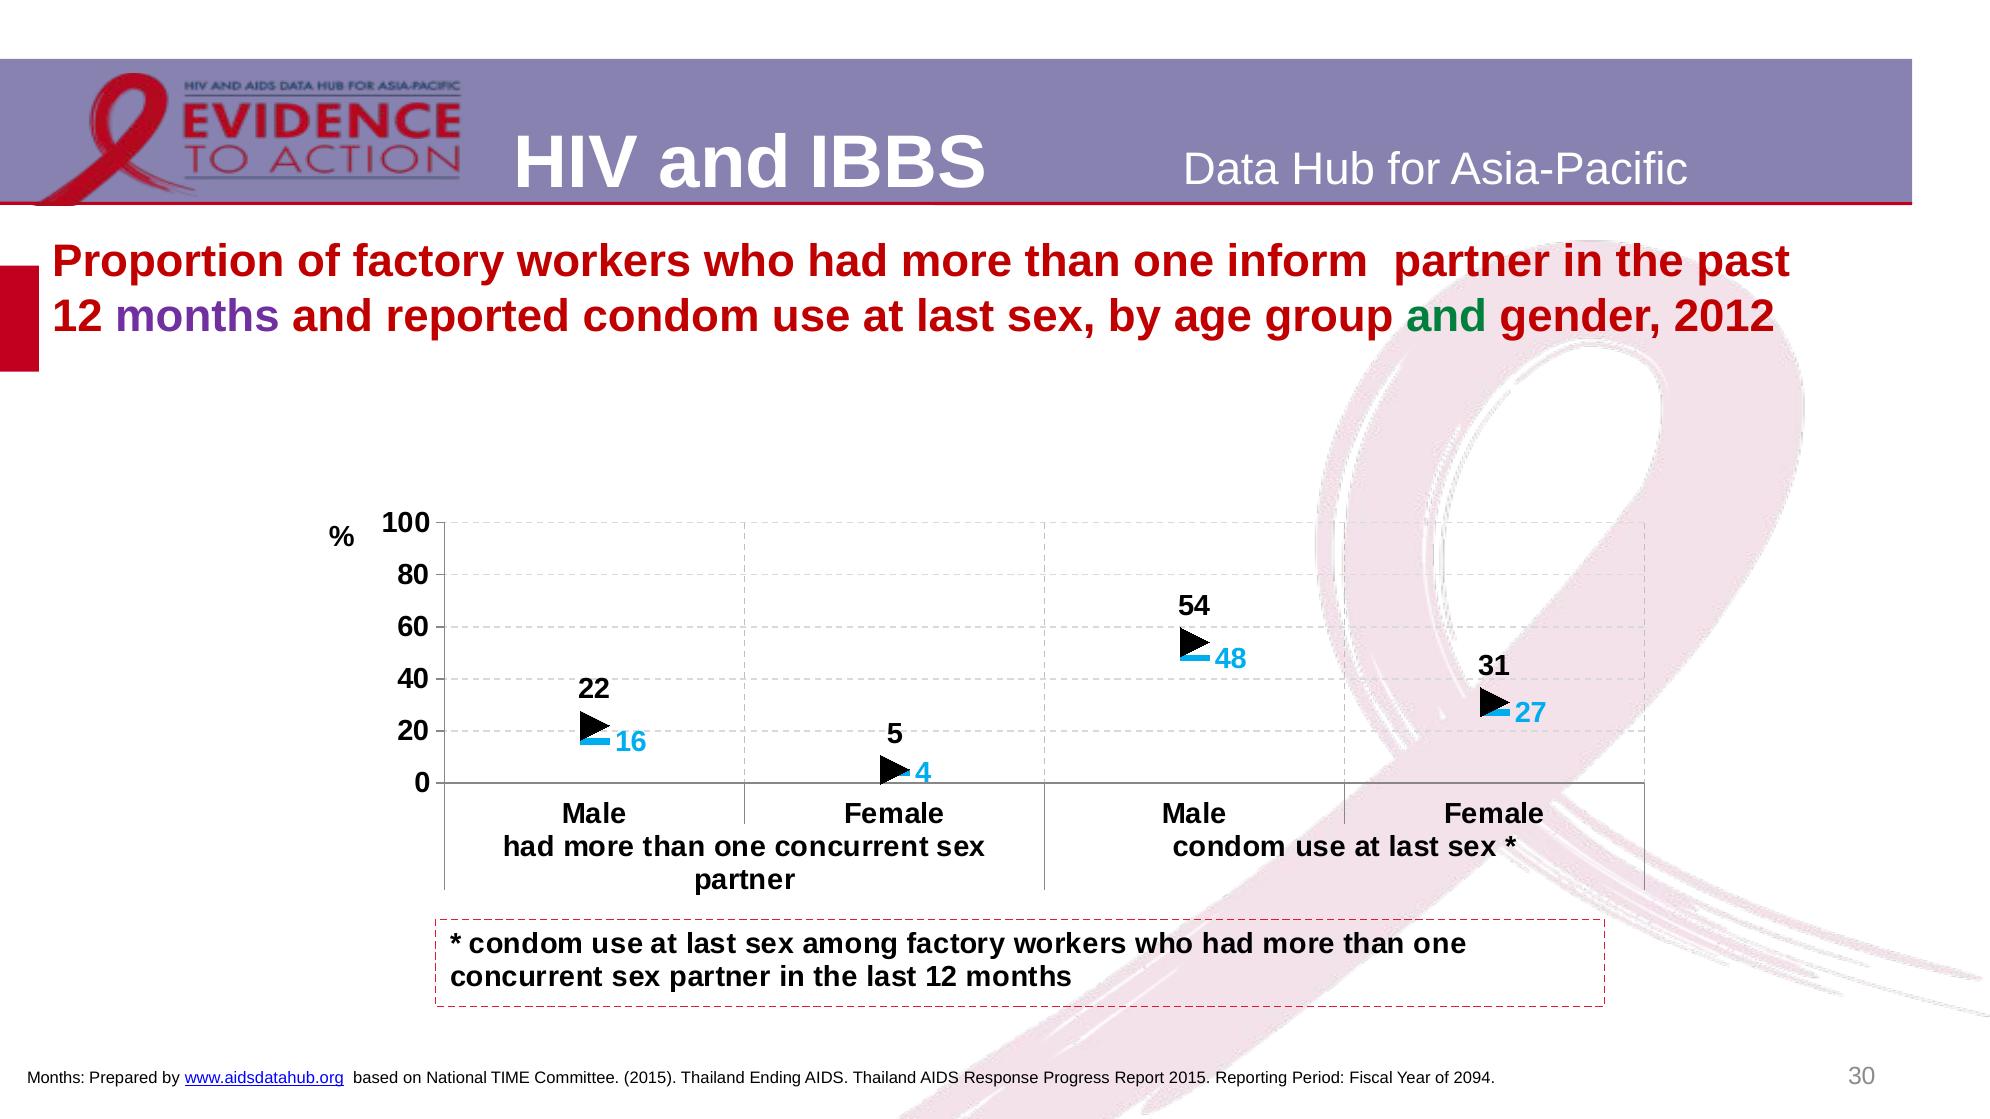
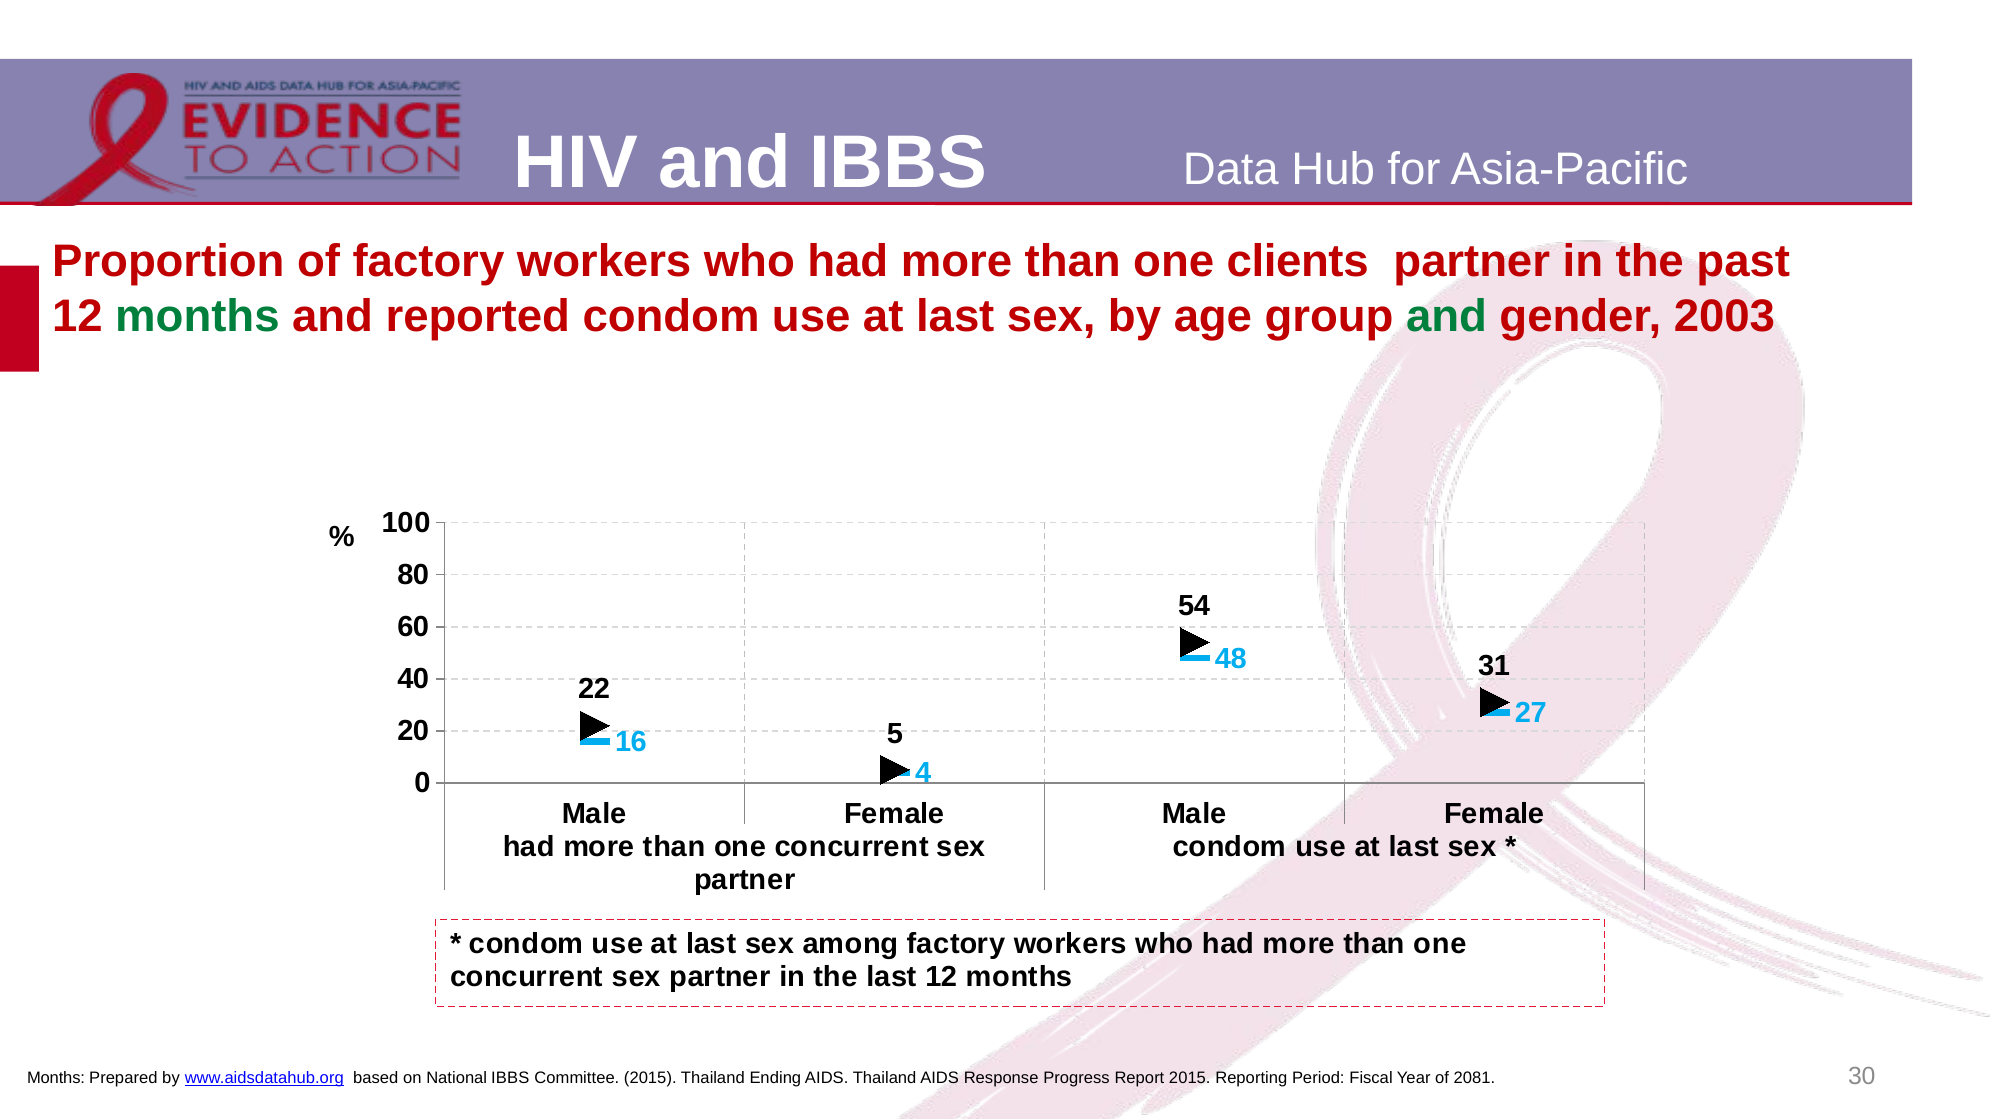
inform: inform -> clients (1298, 262)
months colour: purple -> green (197, 317)
2012: 2012 -> 2003 (1724, 317)
National TIME: TIME -> IBBS (510, 1079)
2094: 2094 -> 2081 (1474, 1079)
